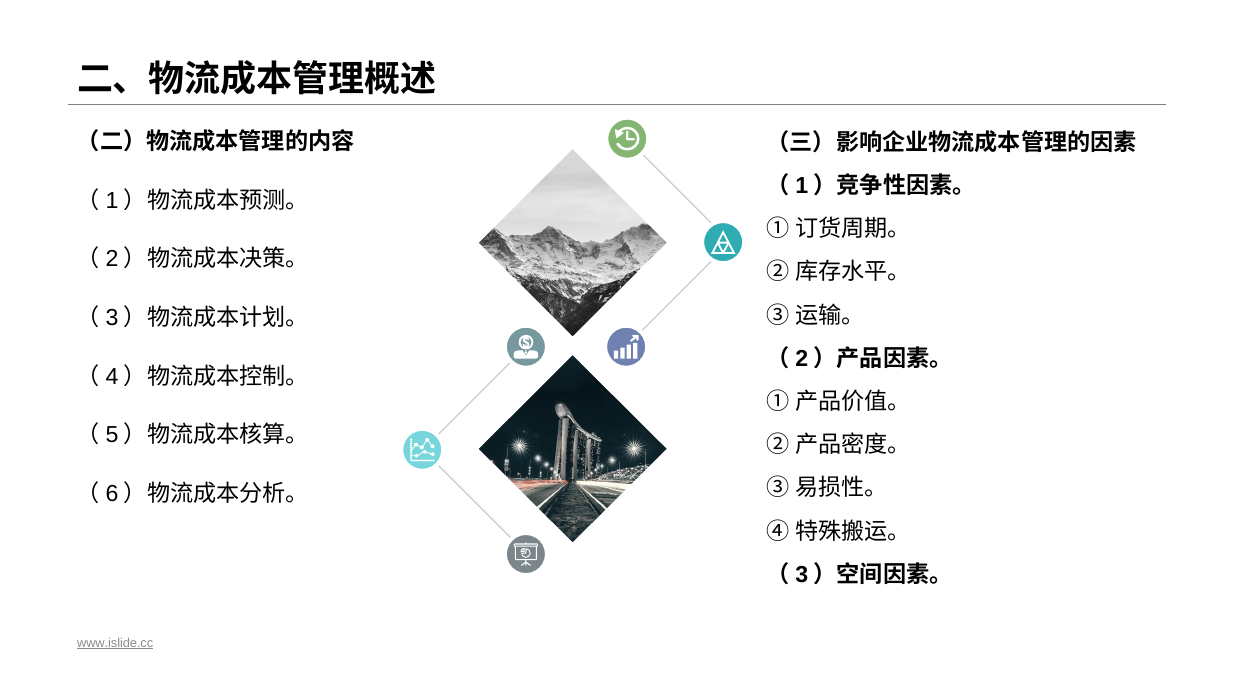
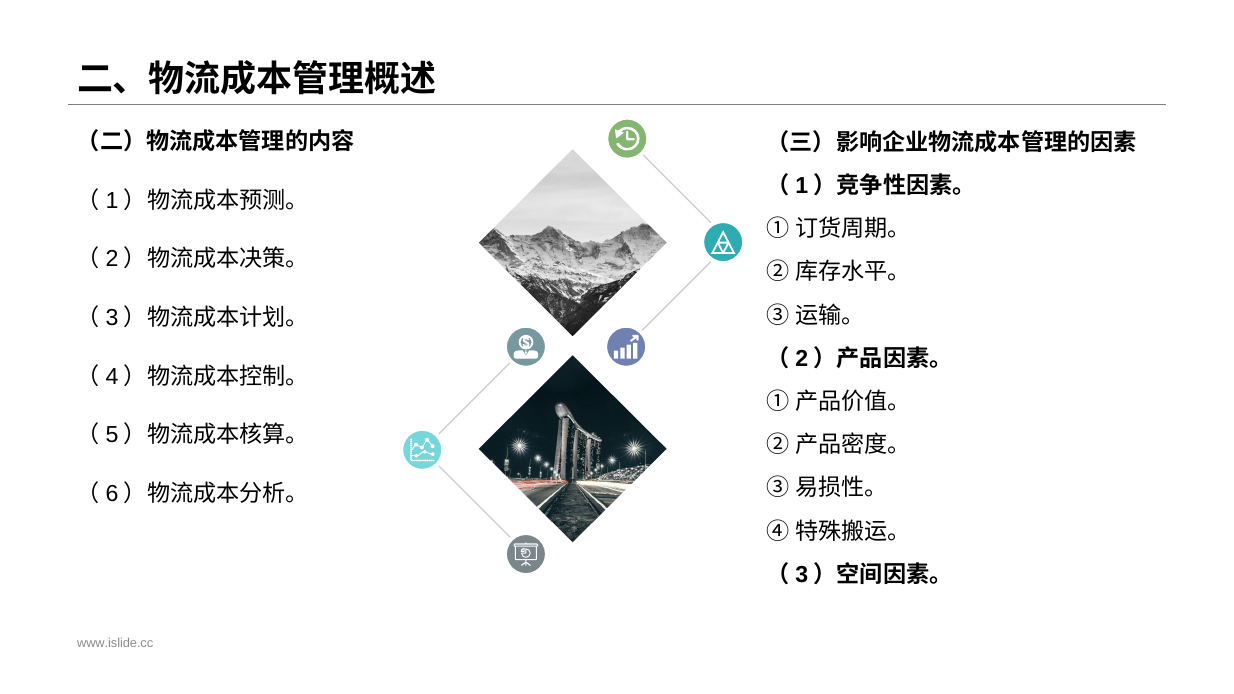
www.islide.cc underline: present -> none (115, 643)
